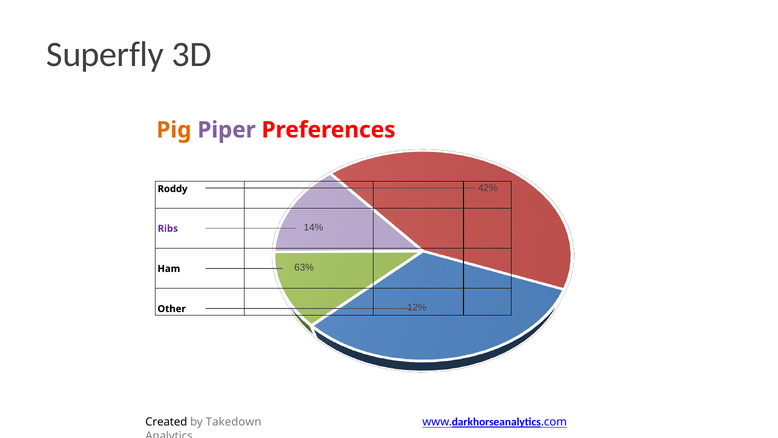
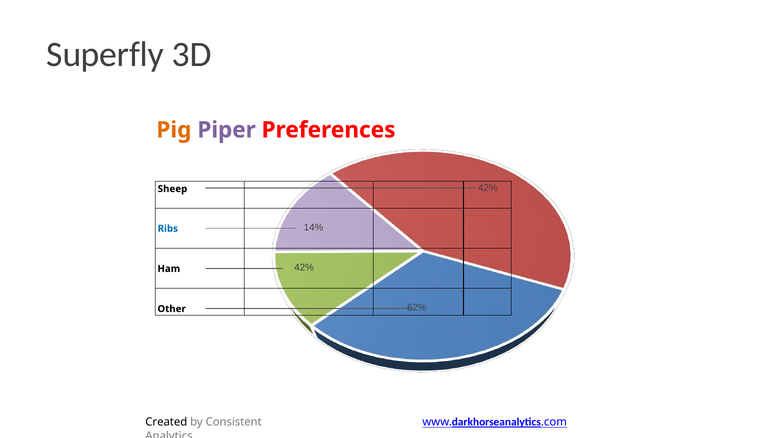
Roddy: Roddy -> Sheep (172, 189)
Ribs colour: purple -> blue (168, 228)
Ham 63%: 63% -> 42% (304, 267)
12%: 12% -> 62% (417, 307)
Takedown: Takedown -> Consistent (234, 422)
